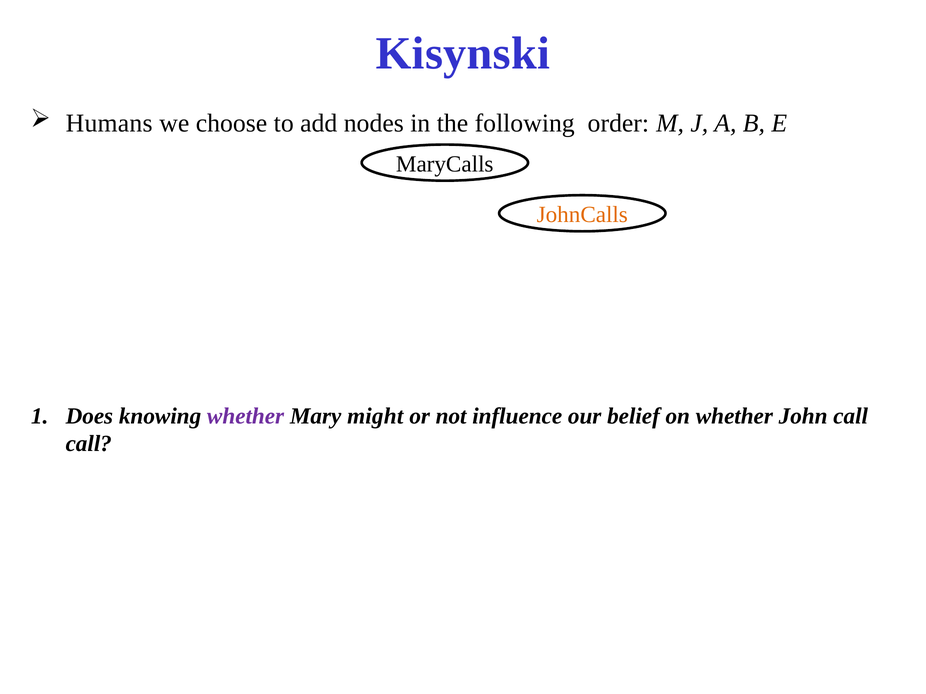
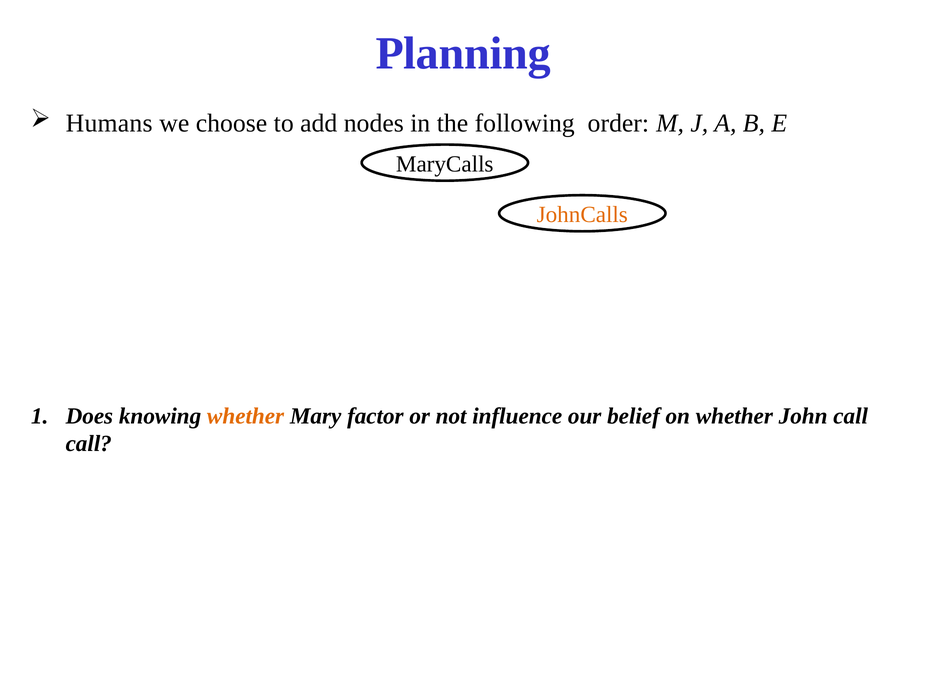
Kisynski: Kisynski -> Planning (463, 53)
whether colour: purple -> orange (246, 416)
might: might -> factor (375, 416)
